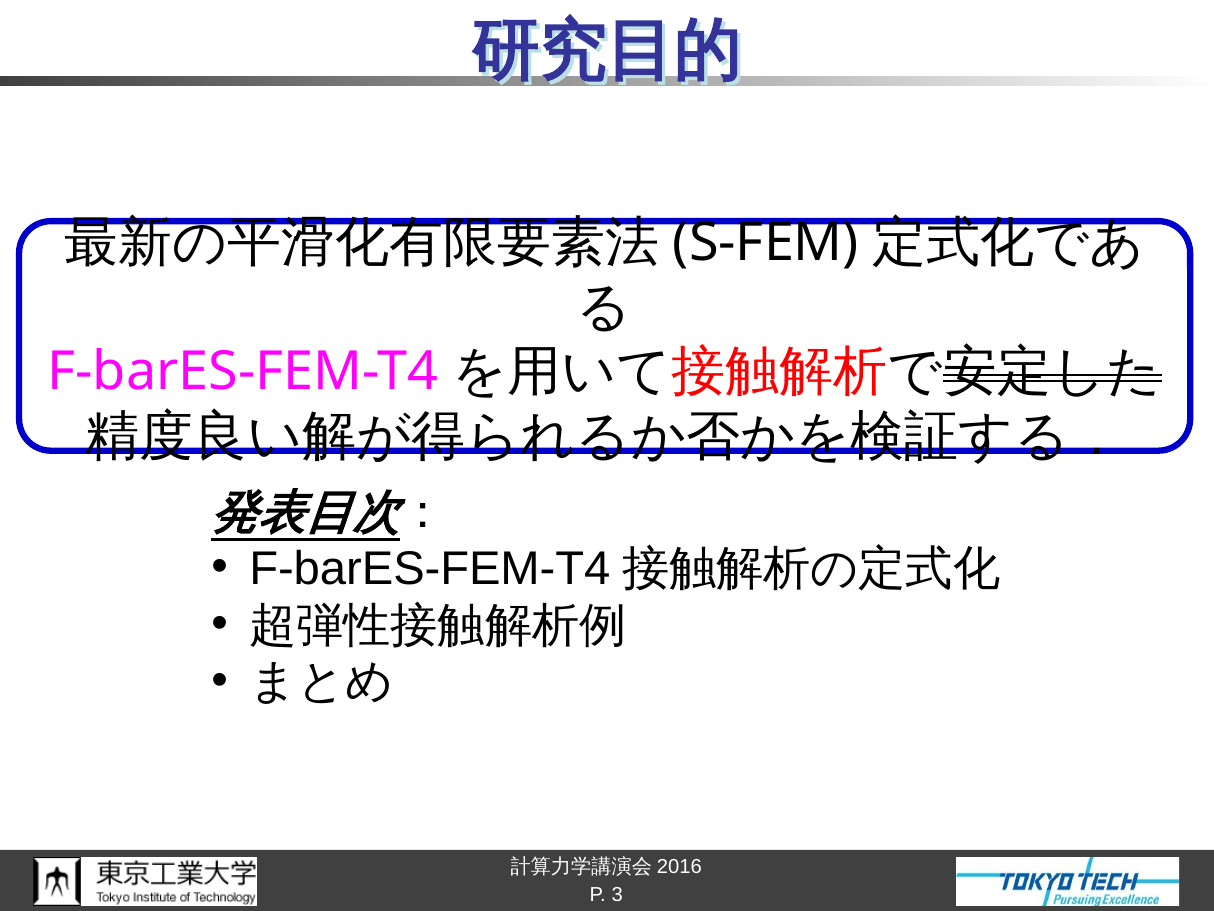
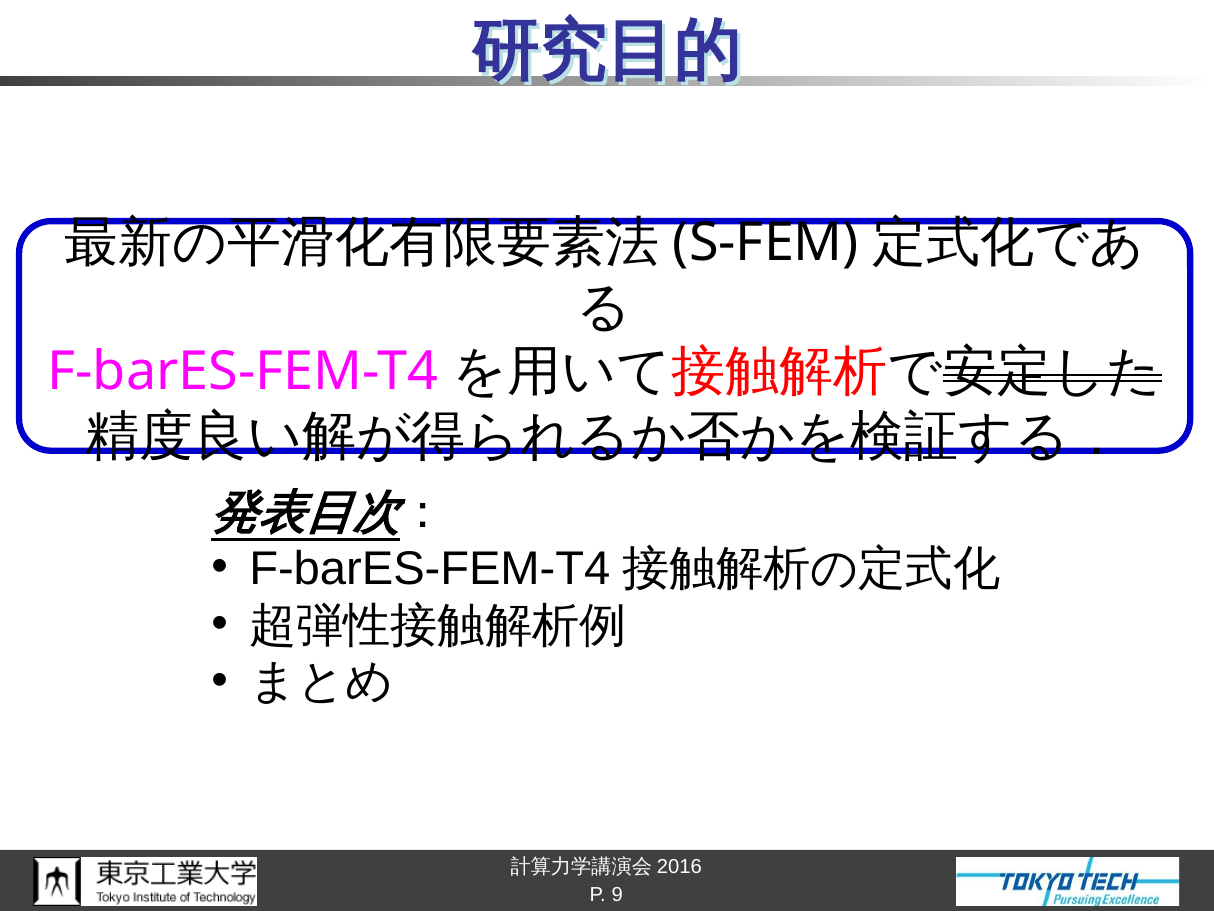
3: 3 -> 9 (617, 894)
